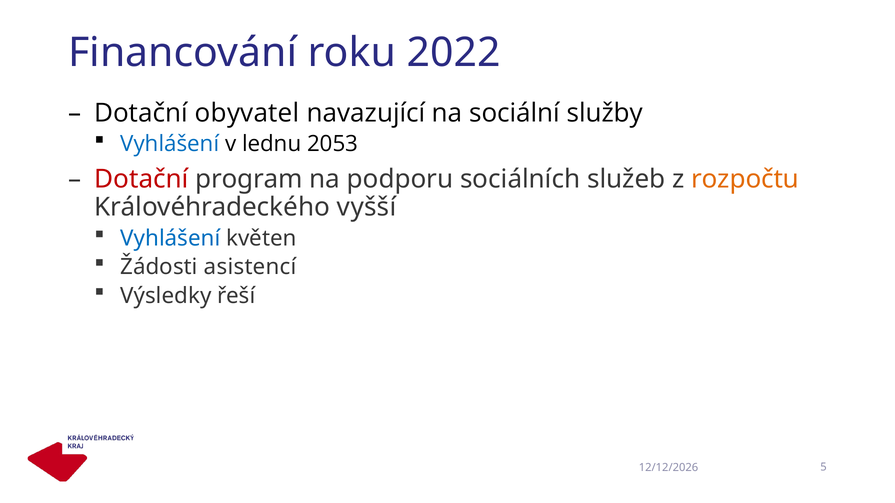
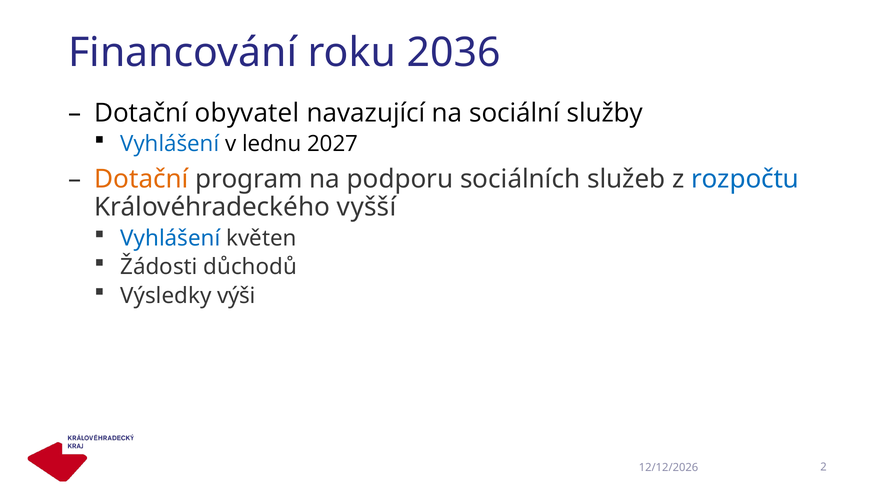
2022: 2022 -> 2036 (454, 53)
2053: 2053 -> 2027 (333, 144)
Dotační colour: red -> orange (141, 179)
rozpočtu colour: orange -> blue (745, 179)
asistencí: asistencí -> důchodů (250, 267)
řeší: řeší -> výši (236, 296)
5: 5 -> 2 (824, 467)
